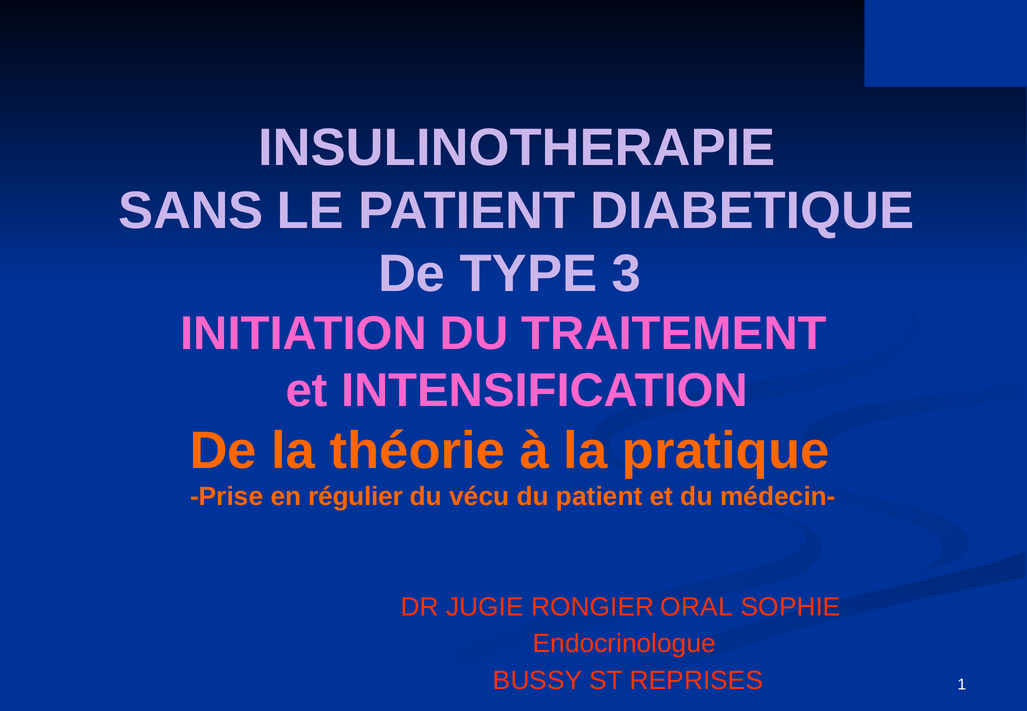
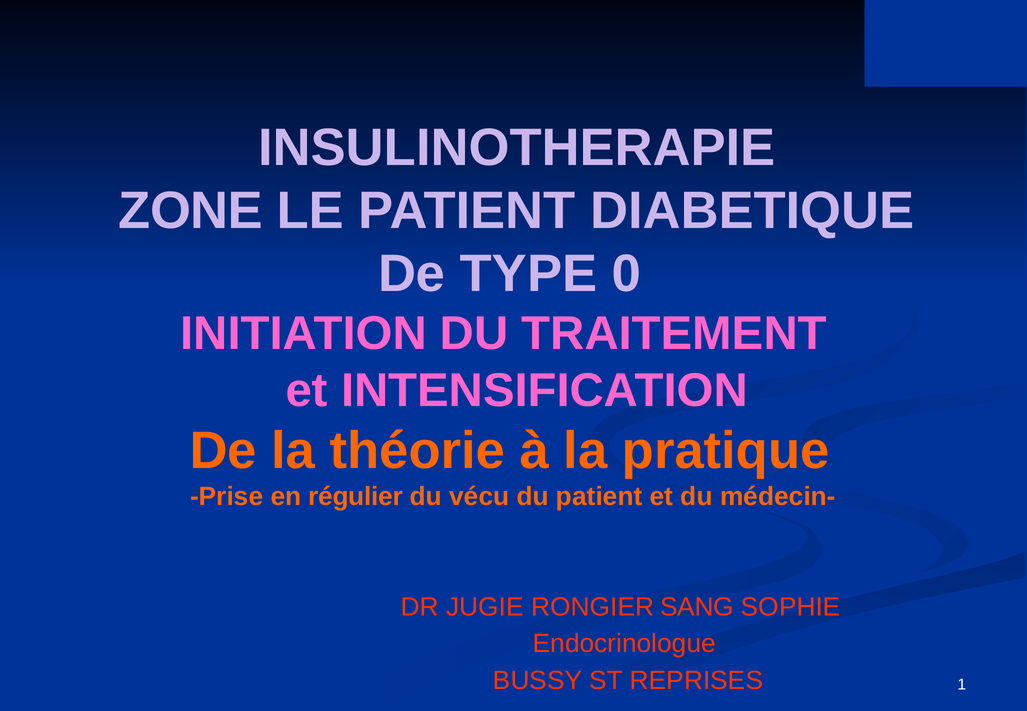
SANS: SANS -> ZONE (191, 211)
3: 3 -> 0 (626, 274)
ORAL: ORAL -> SANG (697, 607)
